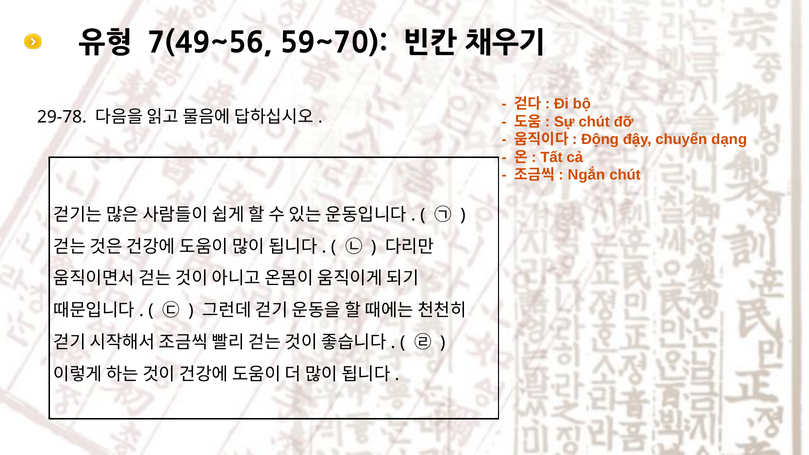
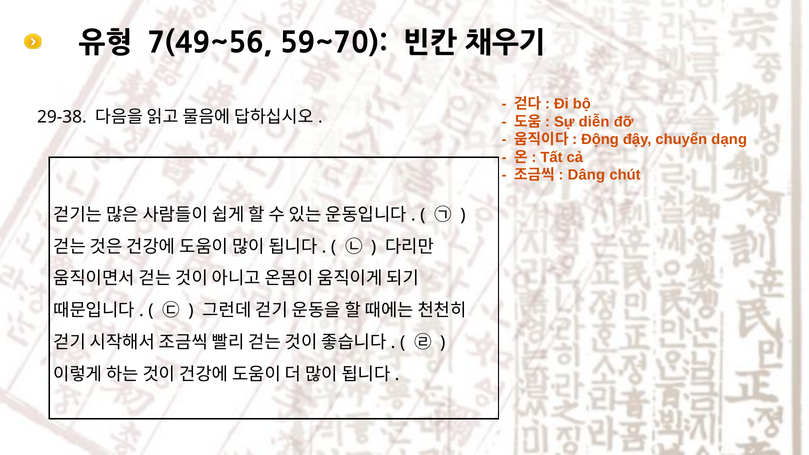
29-78: 29-78 -> 29-38 (62, 117)
Sự chút: chút -> diễn (594, 122)
Ngắn: Ngắn -> Dâng (586, 175)
